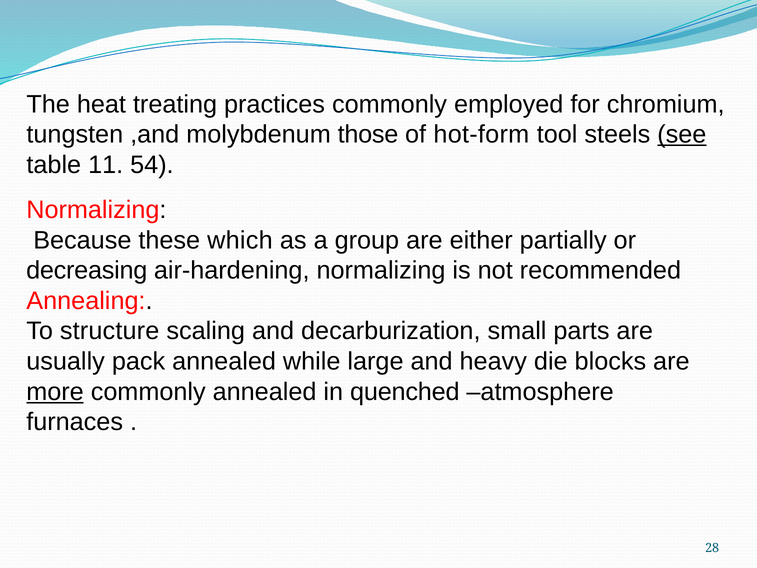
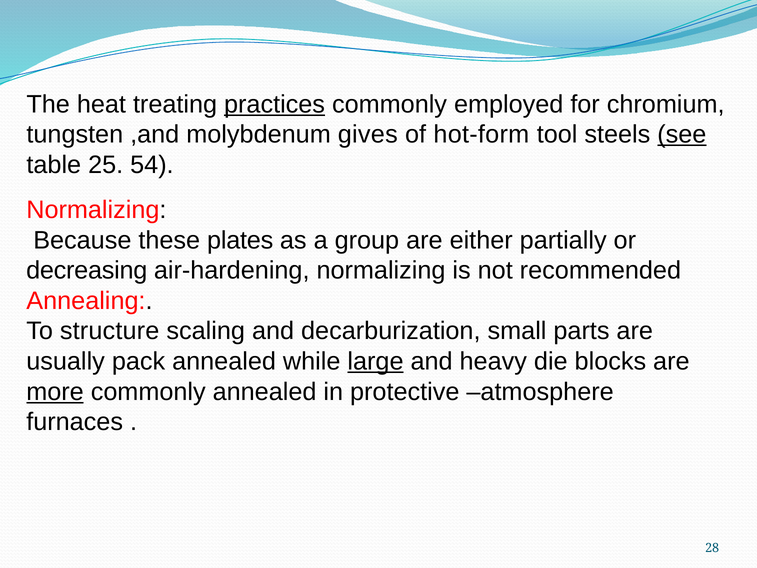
practices underline: none -> present (275, 104)
those: those -> gives (368, 134)
11: 11 -> 25 (106, 165)
which: which -> plates (240, 240)
large underline: none -> present (376, 361)
quenched: quenched -> protective (405, 392)
